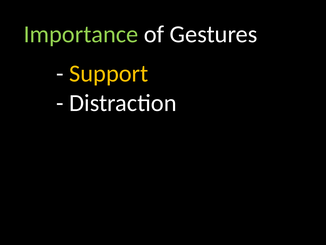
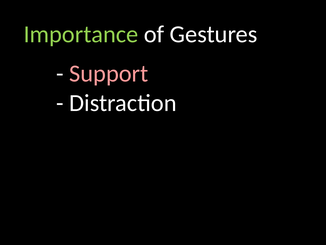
Support colour: yellow -> pink (109, 73)
